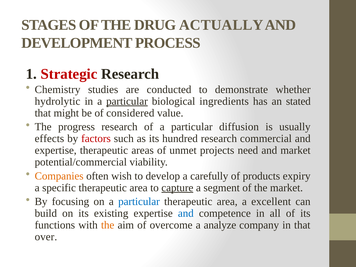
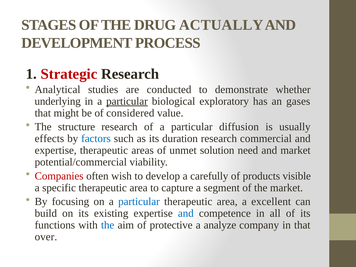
Chemistry: Chemistry -> Analytical (58, 90)
hydrolytic: hydrolytic -> underlying (58, 101)
ingredients: ingredients -> exploratory (224, 101)
stated: stated -> gases (298, 101)
progress: progress -> structure (77, 127)
factors colour: red -> blue (96, 139)
hundred: hundred -> duration (180, 139)
projects: projects -> solution (217, 150)
Companies colour: orange -> red (59, 176)
expiry: expiry -> visible (297, 176)
capture underline: present -> none (177, 188)
the colour: orange -> blue (108, 225)
overcome: overcome -> protective (171, 225)
